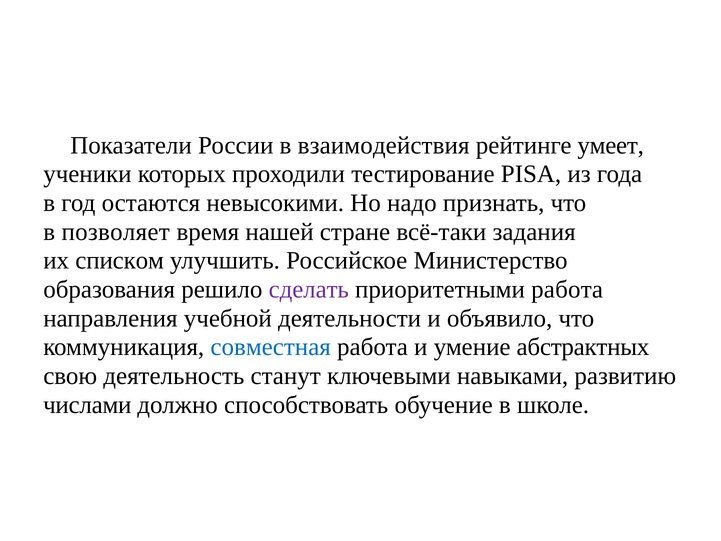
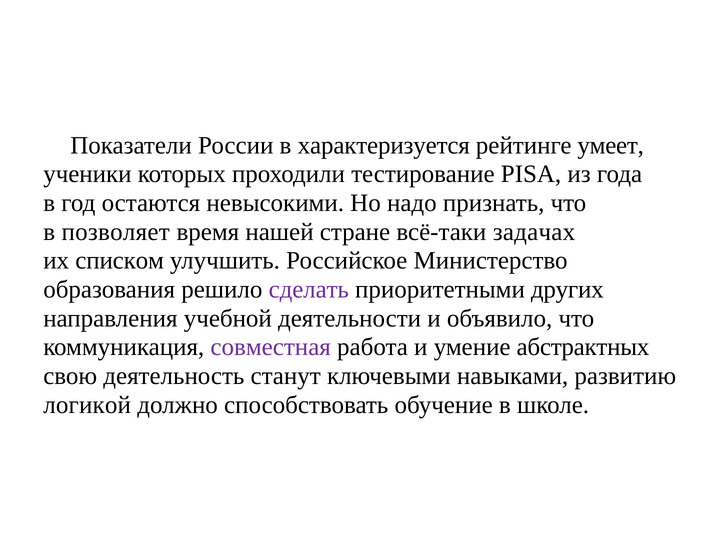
взаимодействия: взаимодействия -> характеризуется (384, 145)
задания: задания -> задачах (534, 232)
приоритетными работа: работа -> других (567, 289)
совместная colour: blue -> purple (271, 347)
числами: числами -> логикой (87, 405)
